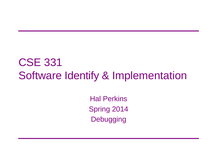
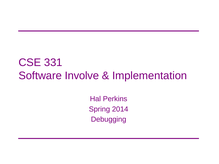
Identify: Identify -> Involve (82, 76)
